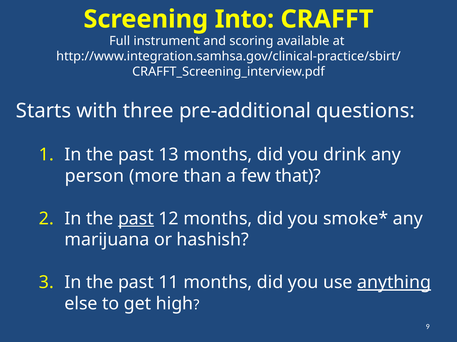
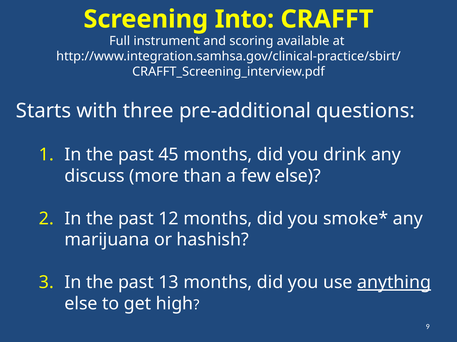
13: 13 -> 45 (169, 155)
person: person -> discuss (95, 176)
few that: that -> else (298, 176)
past underline: present -> none (136, 219)
11: 11 -> 13 (169, 283)
